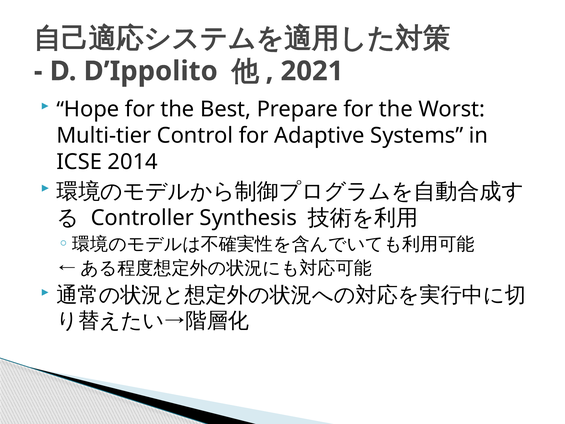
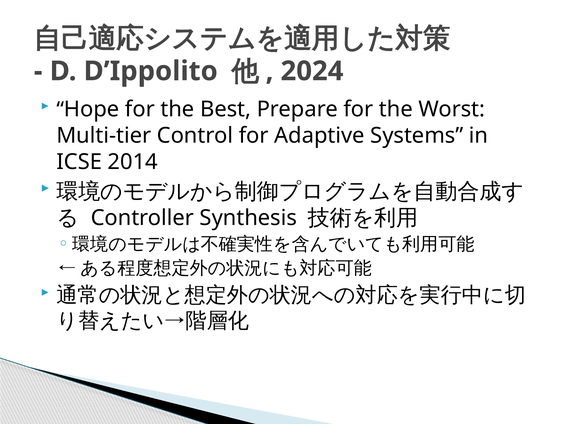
2021: 2021 -> 2024 (312, 71)
